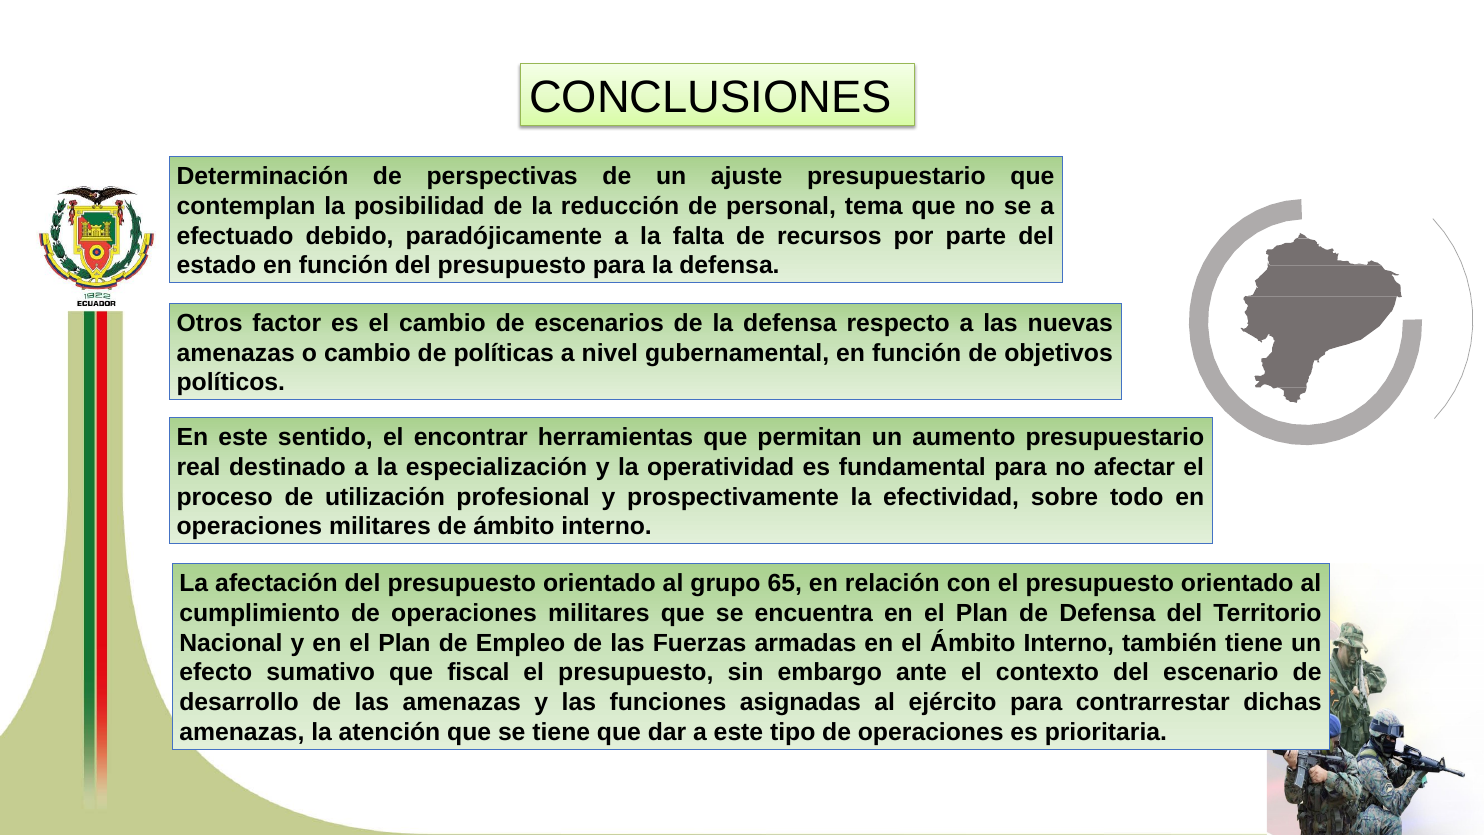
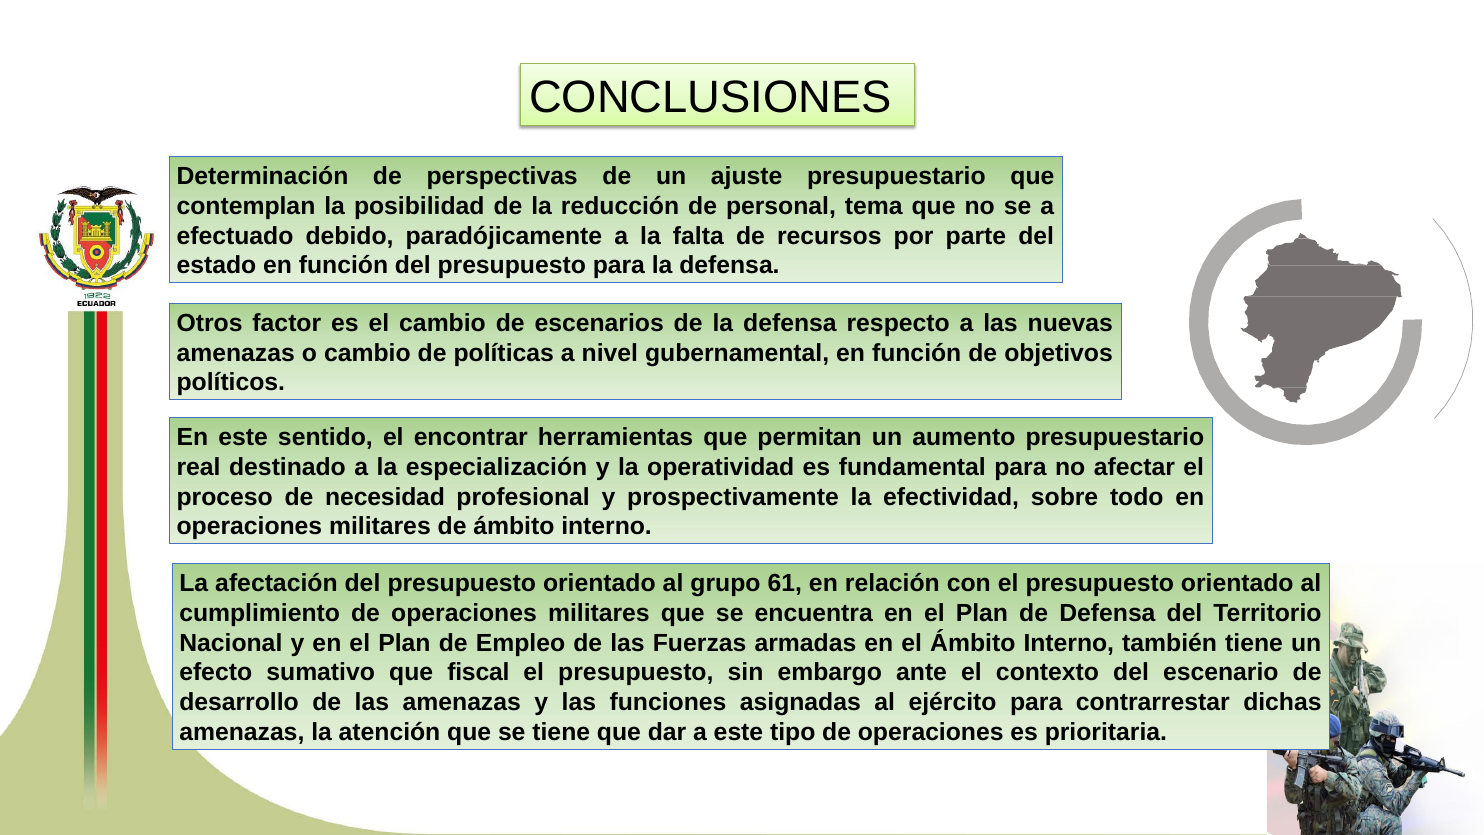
utilización: utilización -> necesidad (385, 497)
65: 65 -> 61 (785, 583)
